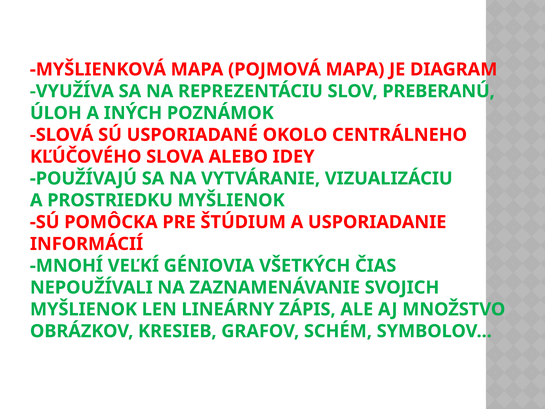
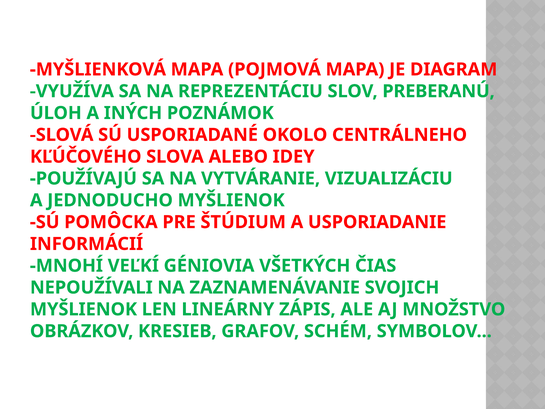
PROSTRIEDKU: PROSTRIEDKU -> JEDNODUCHO (110, 200)
